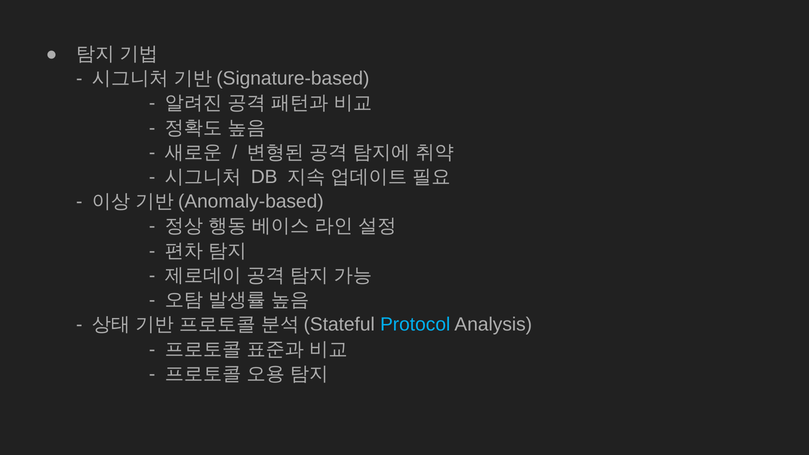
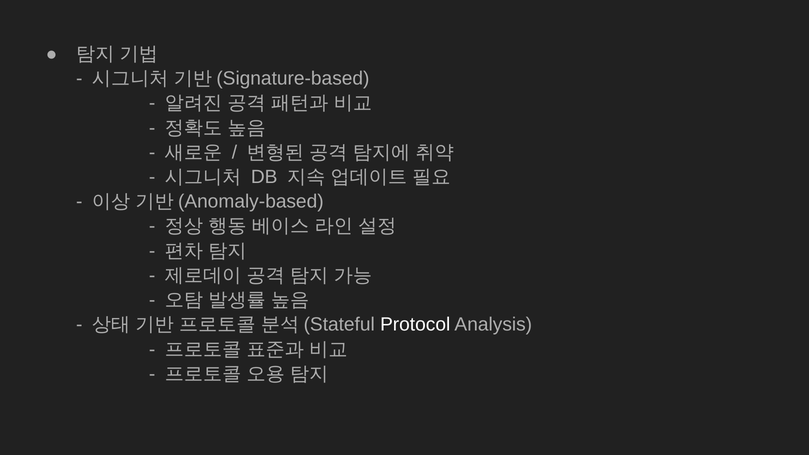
Protocol colour: light blue -> white (415, 325)
